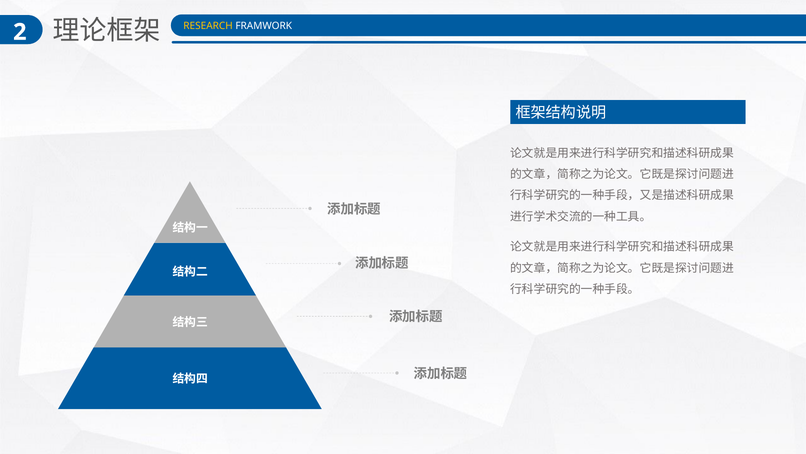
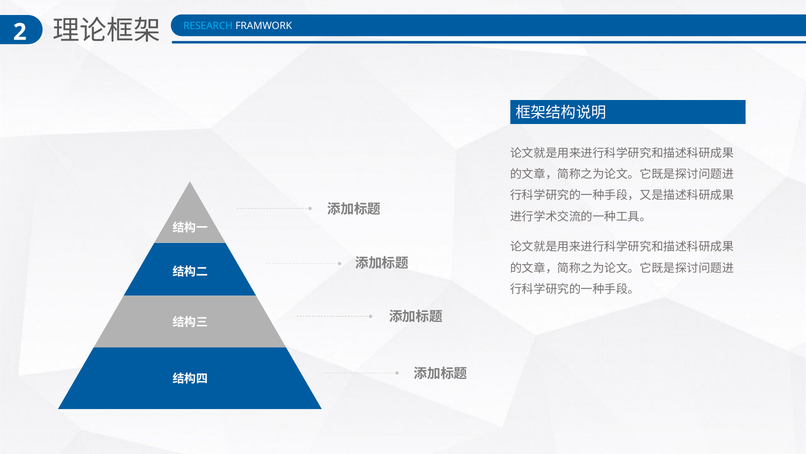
RESEARCH colour: yellow -> light blue (208, 26)
